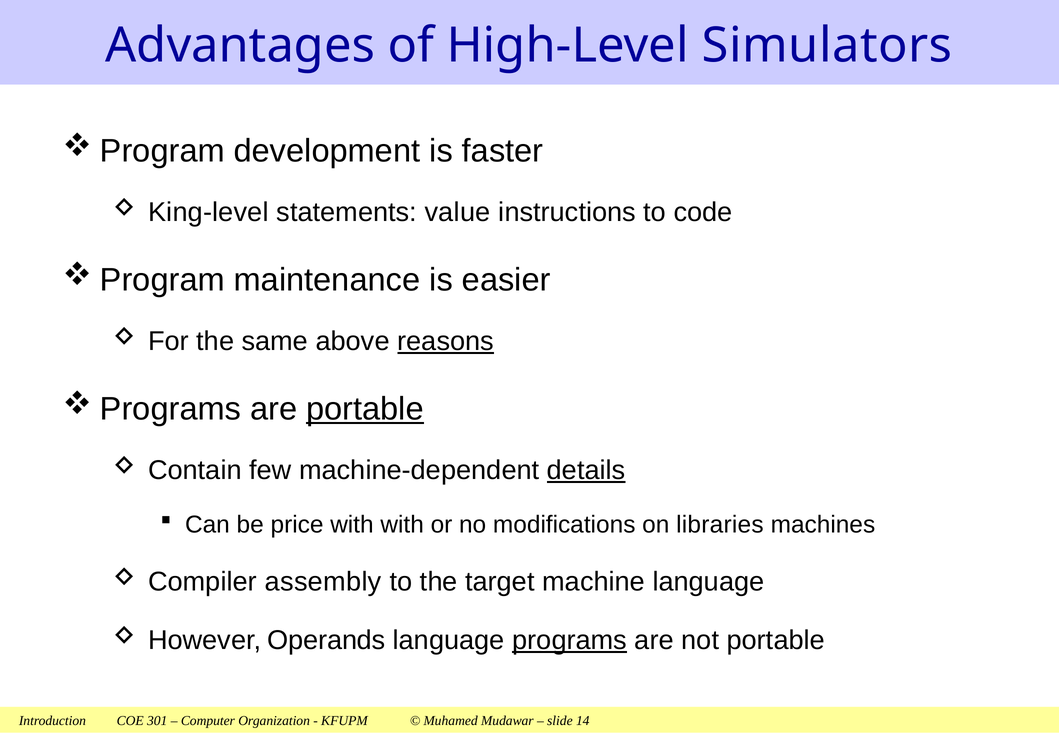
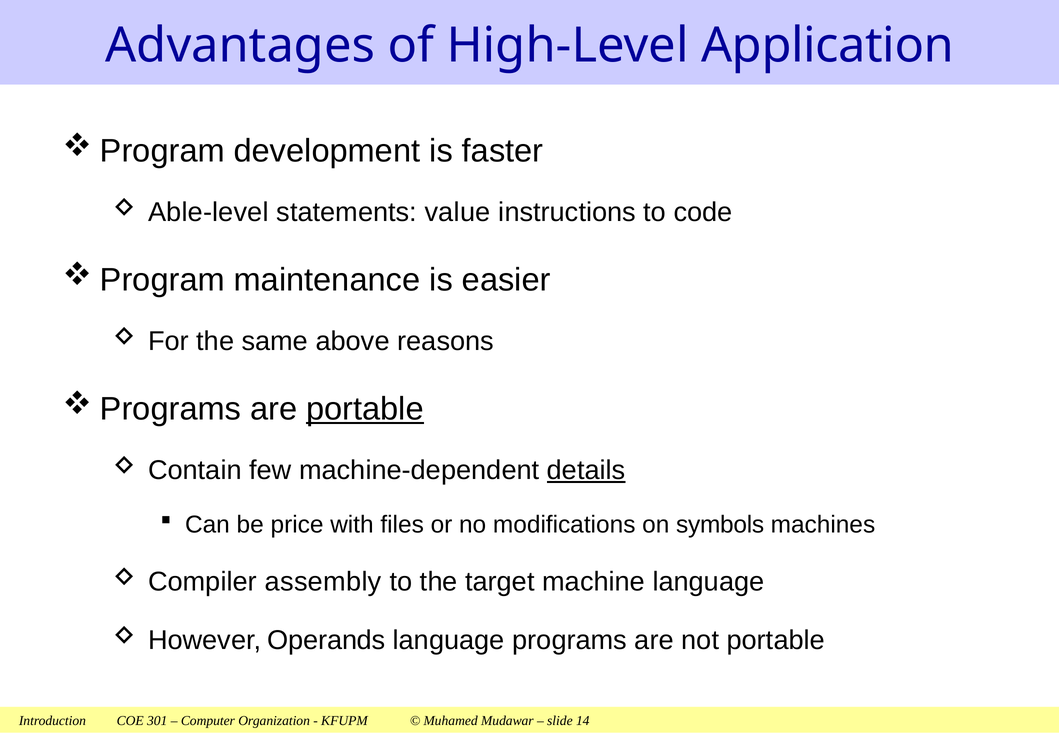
Simulators: Simulators -> Application (828, 46)
King-level: King-level -> Able-level (208, 212)
reasons underline: present -> none (446, 341)
with with: with -> files (402, 525)
libraries: libraries -> symbols (720, 525)
programs underline: present -> none (570, 640)
